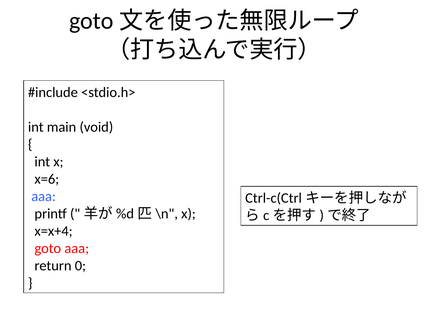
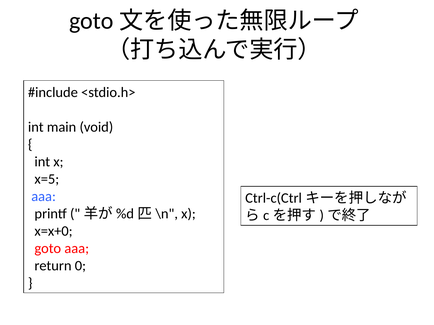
x=6: x=6 -> x=5 (47, 179)
x=x+4: x=x+4 -> x=x+0 (54, 231)
